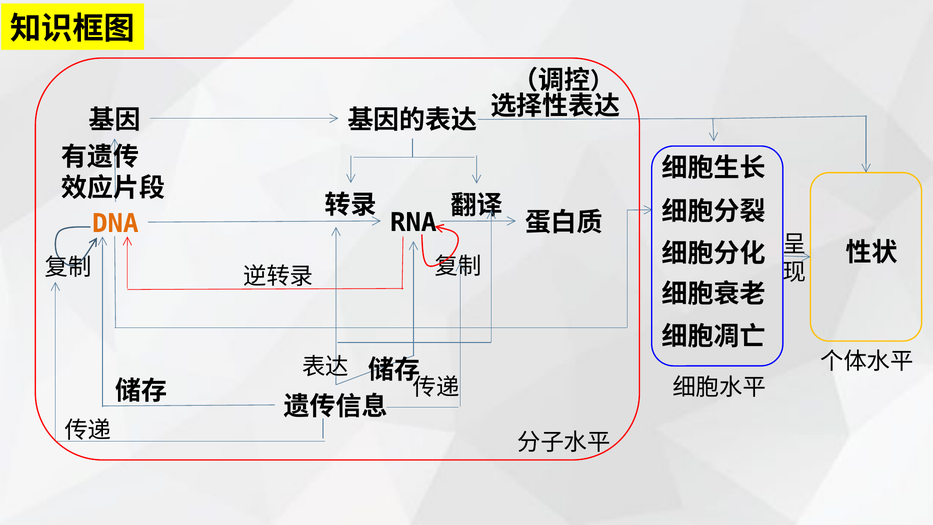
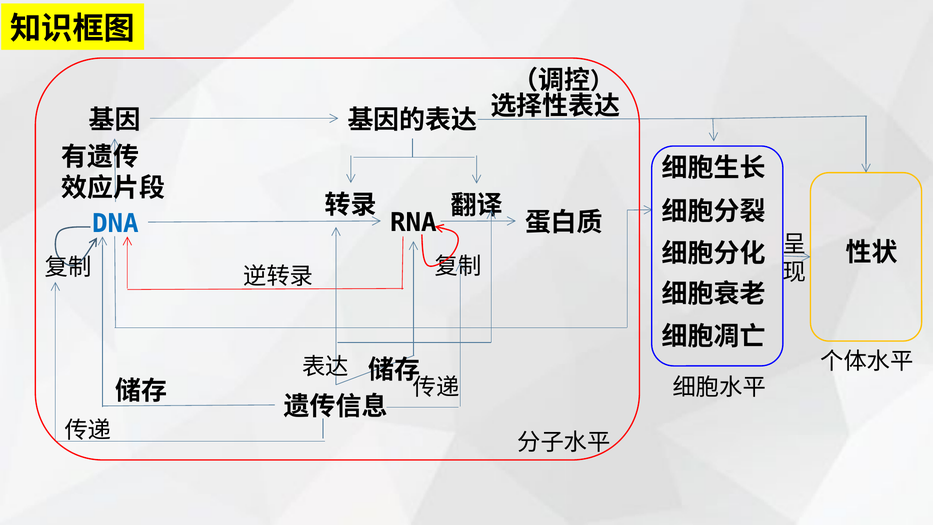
DNA colour: orange -> blue (116, 224)
